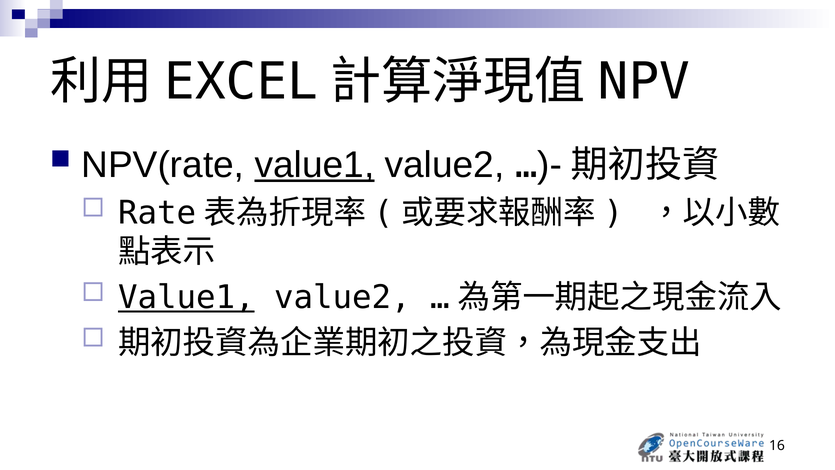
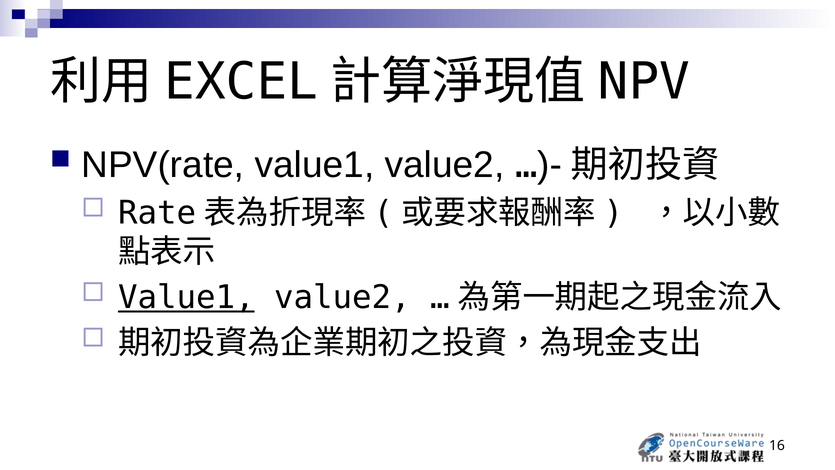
value1 underline: present -> none (314, 165)
